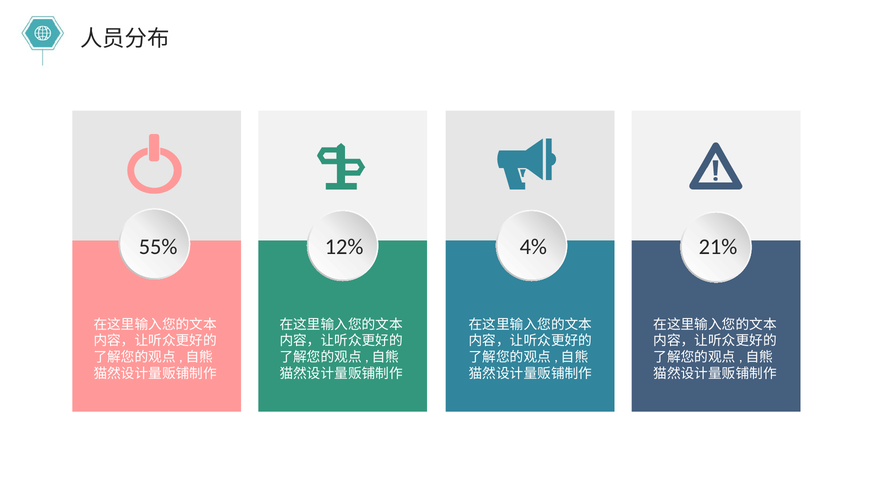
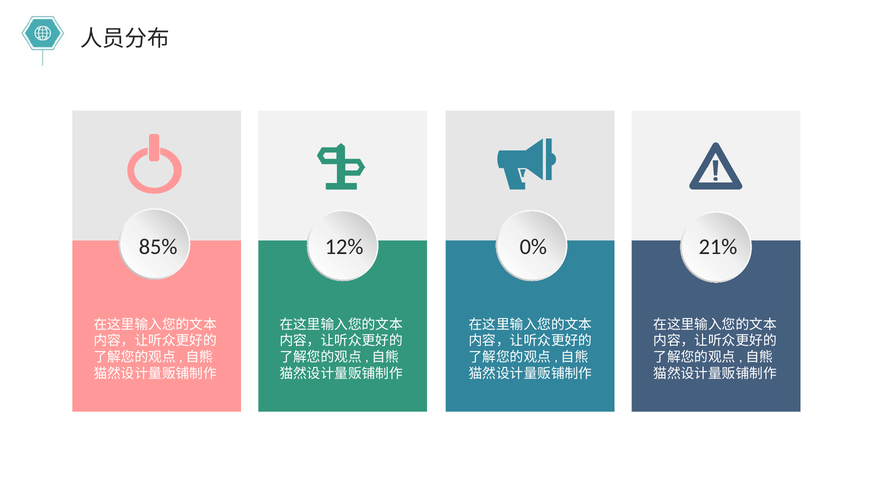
55%: 55% -> 85% (158, 247)
4%: 4% -> 0% (533, 247)
